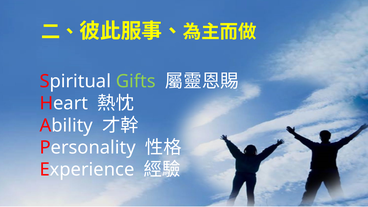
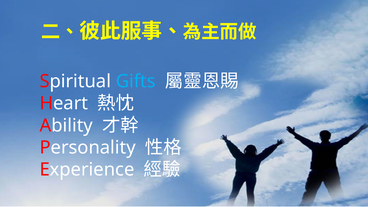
Gifts colour: light green -> light blue (136, 81)
